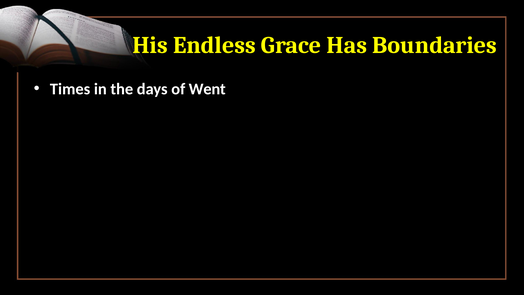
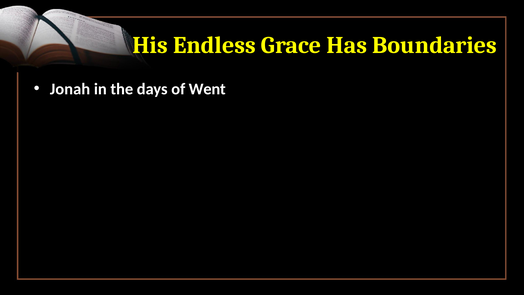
Times: Times -> Jonah (70, 89)
